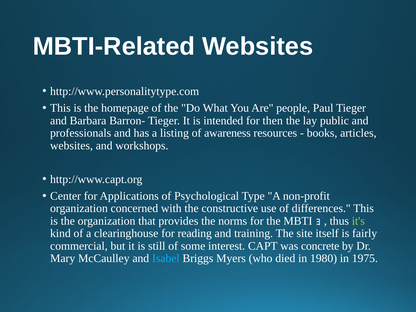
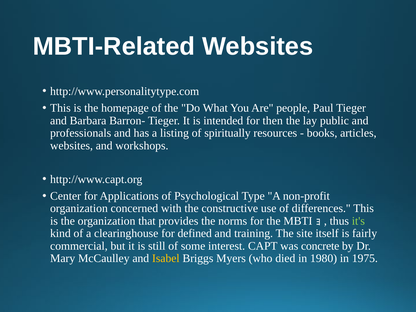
awareness: awareness -> spiritually (227, 133)
reading: reading -> defined (195, 233)
Isabel colour: light blue -> yellow (166, 258)
